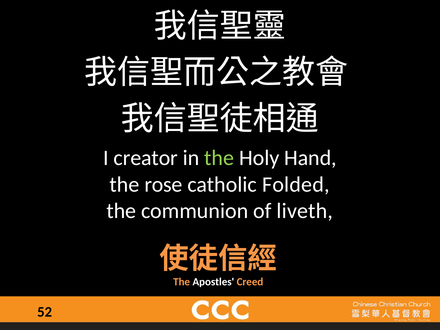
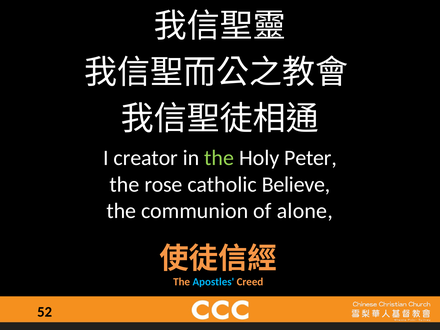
Hand: Hand -> Peter (311, 158)
Folded: Folded -> Believe (296, 184)
liveth: liveth -> alone (305, 211)
Apostles colour: white -> light blue (213, 282)
